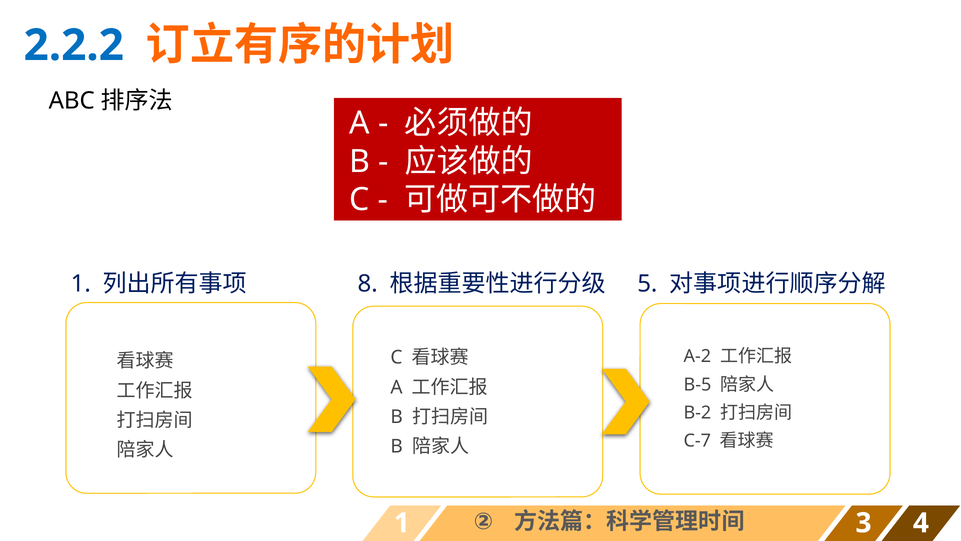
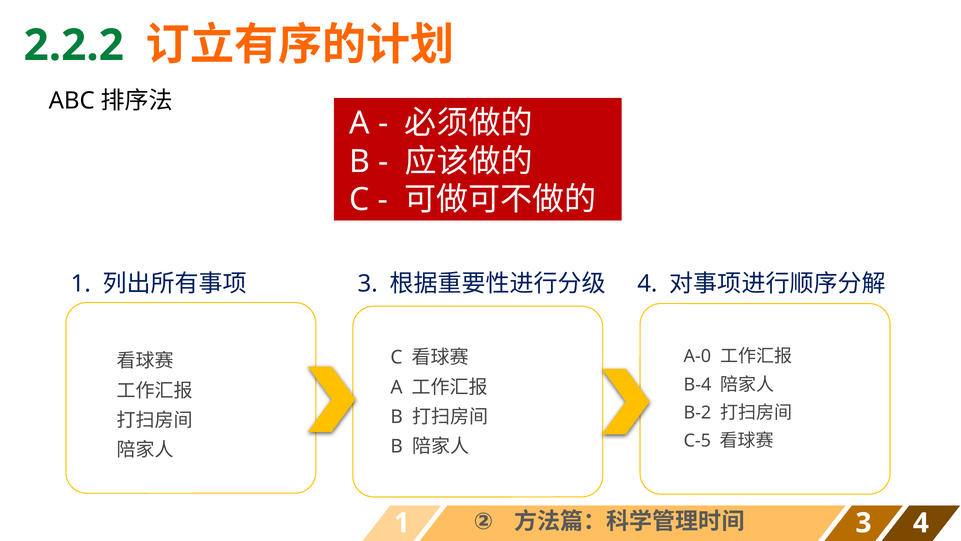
2.2.2 colour: blue -> green (74, 45)
8: 8 -> 3 (368, 283)
5: 5 -> 4 (647, 284)
A-2: A-2 -> A-0 (697, 356)
B-5: B-5 -> B-4 (697, 384)
C-7: C-7 -> C-5 (697, 441)
